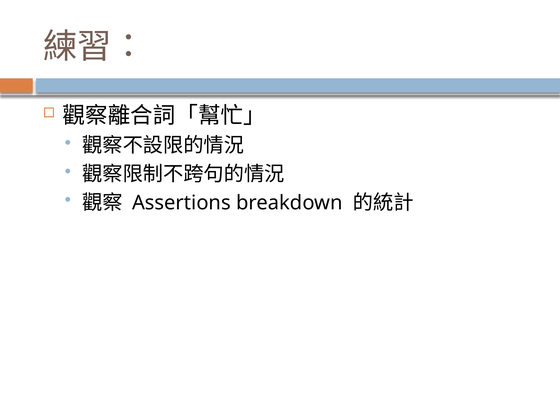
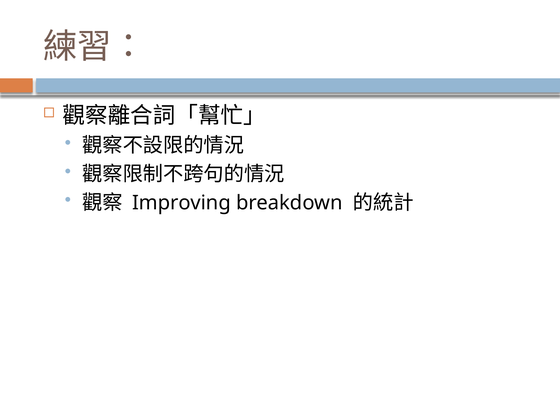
Assertions: Assertions -> Improving (181, 203)
